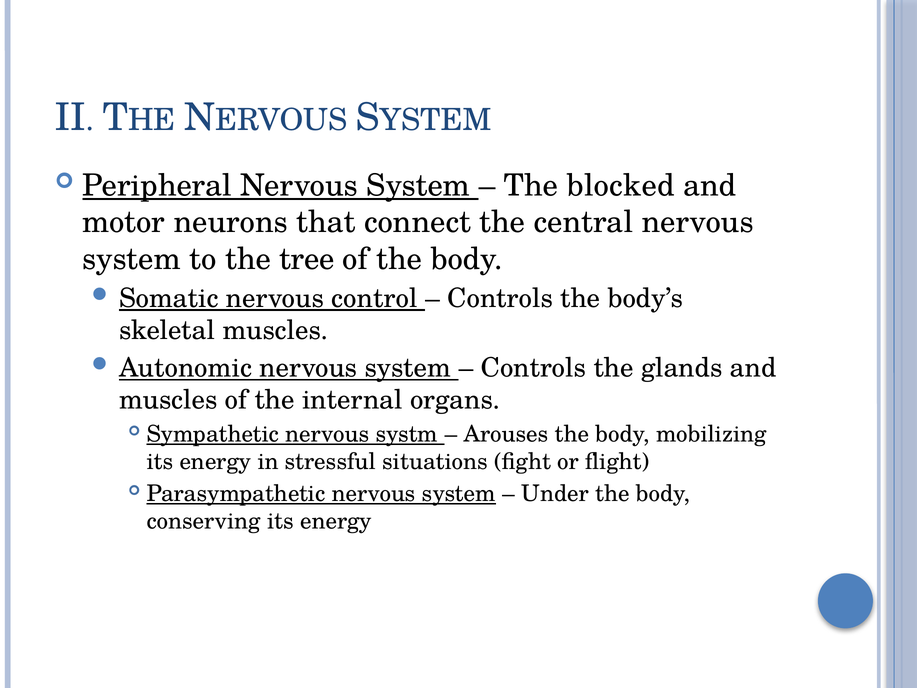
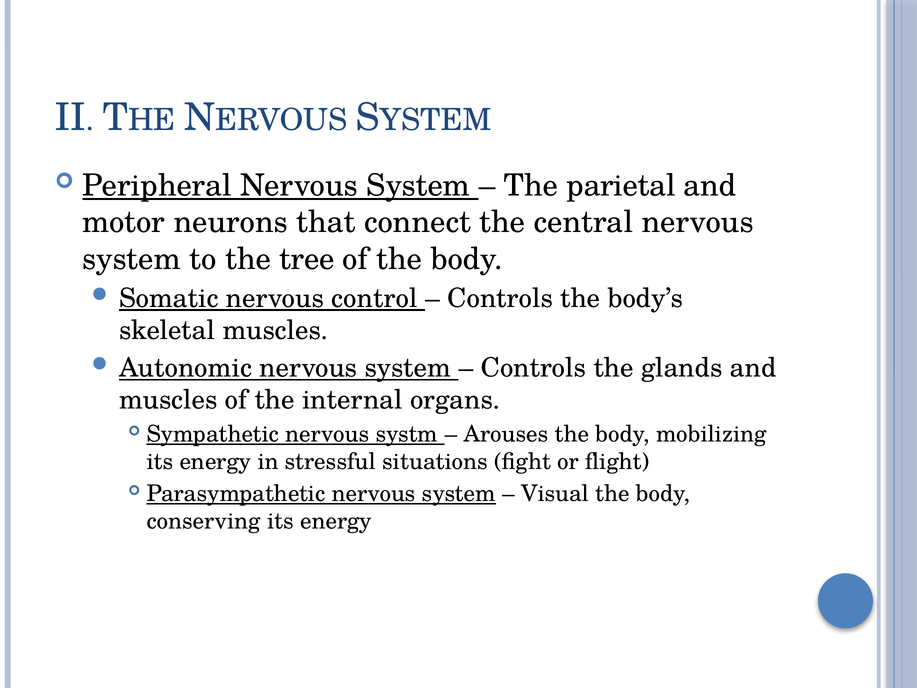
blocked: blocked -> parietal (621, 185)
Under: Under -> Visual (555, 494)
